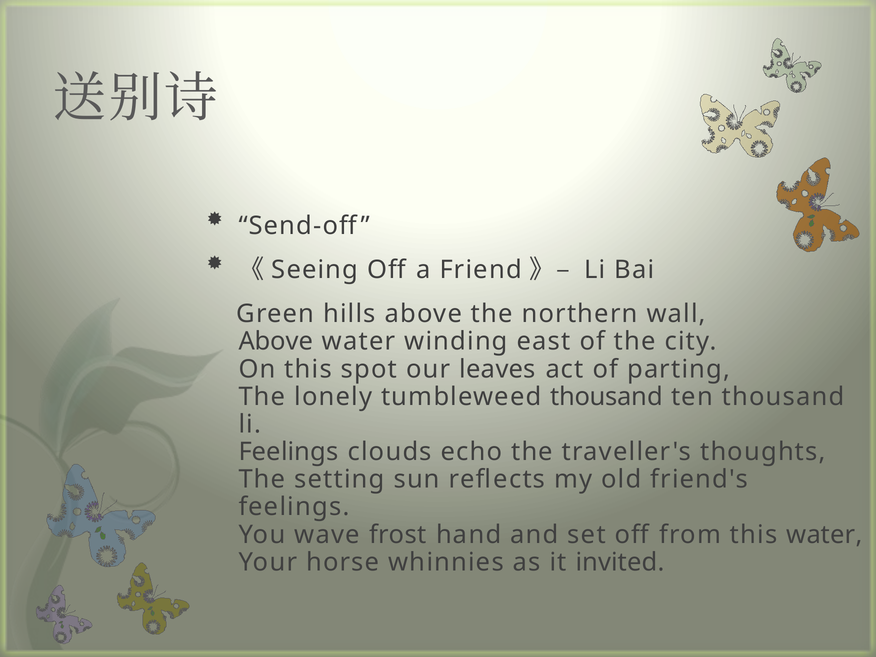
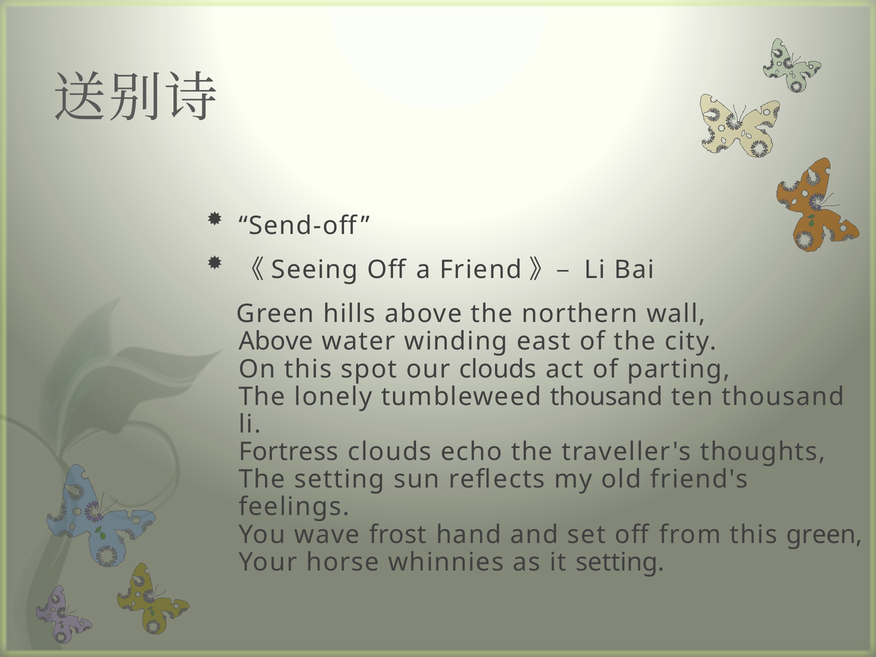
our leaves: leaves -> clouds (498, 369)
Feelings: Feelings -> Fortress (288, 452)
this water: water -> green (825, 535)
it invited: invited -> setting (620, 562)
